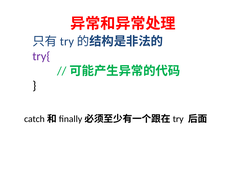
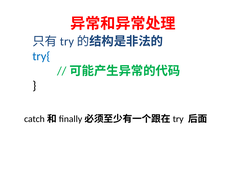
try{ colour: purple -> blue (41, 56)
